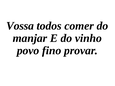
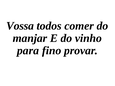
povo: povo -> para (28, 51)
